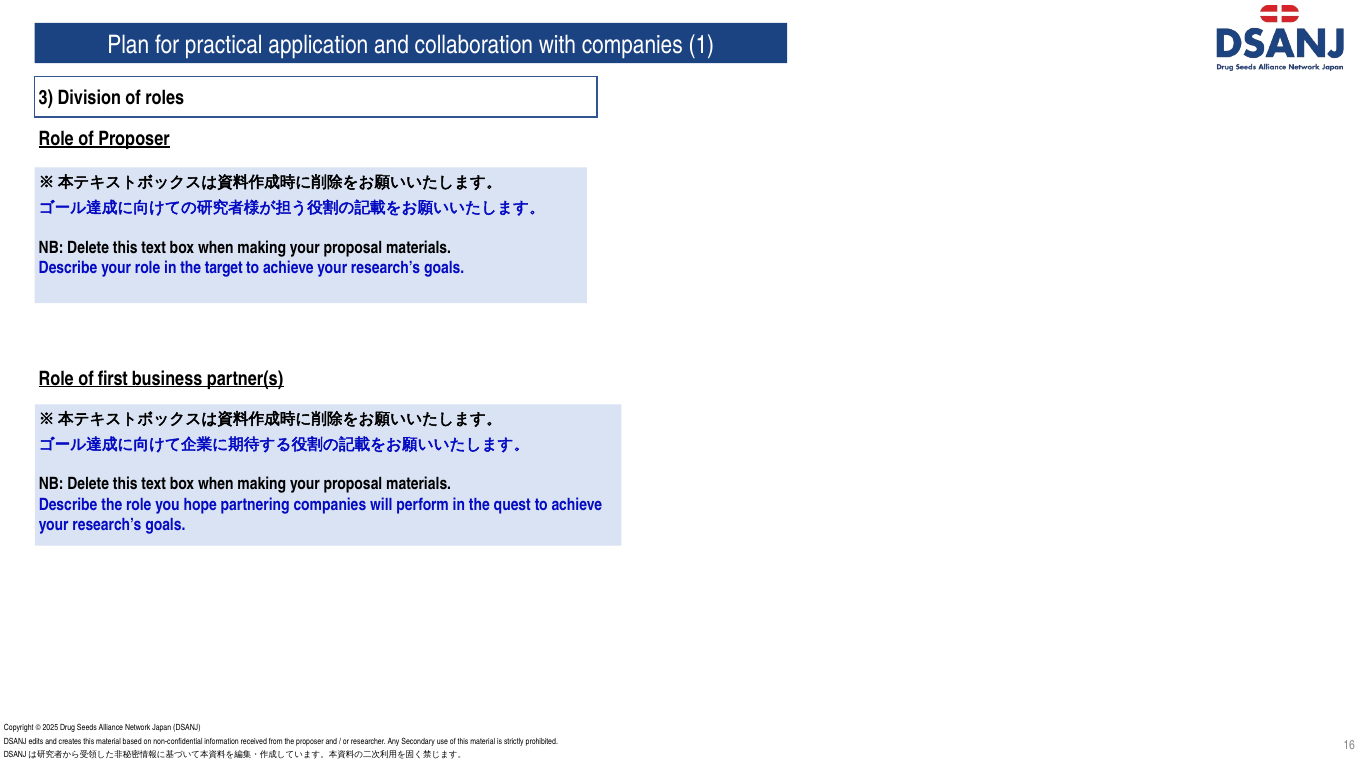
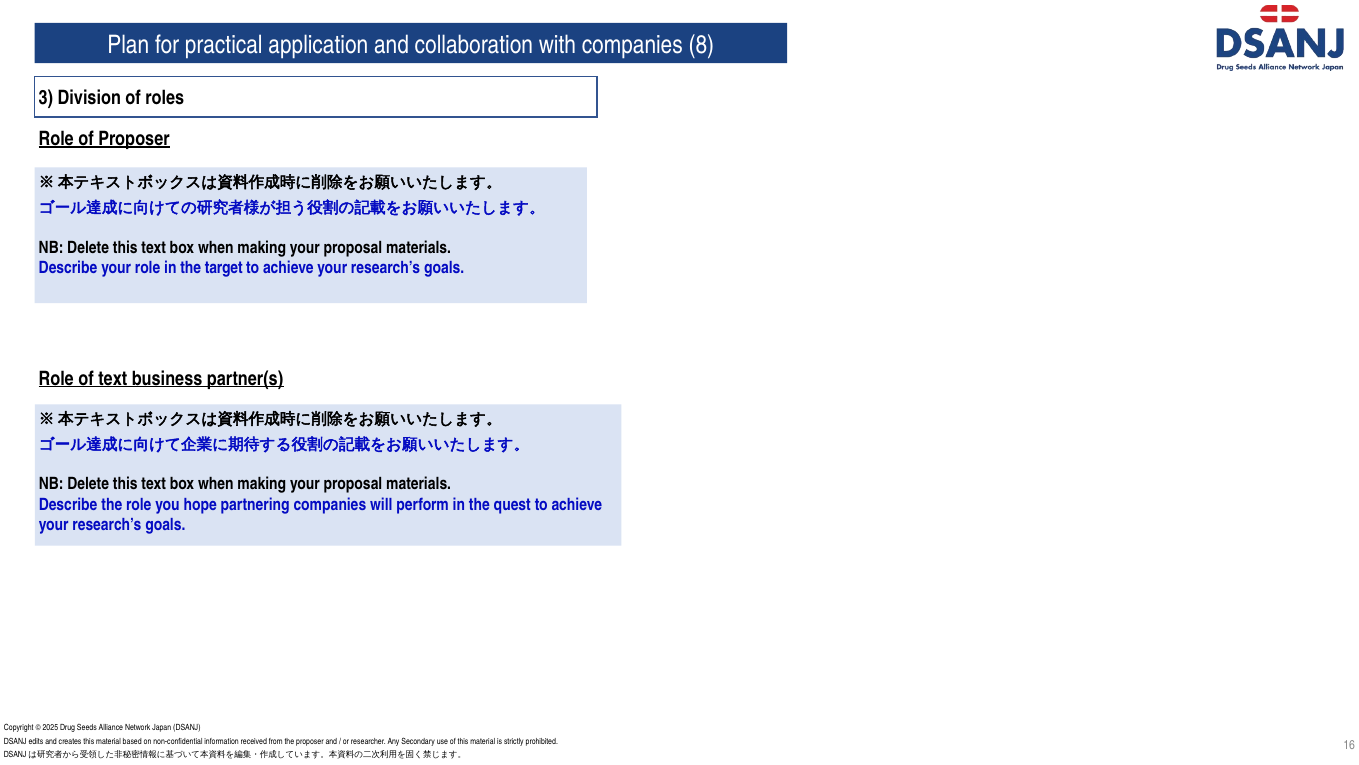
1: 1 -> 8 (701, 45)
of first: first -> text (113, 378)
